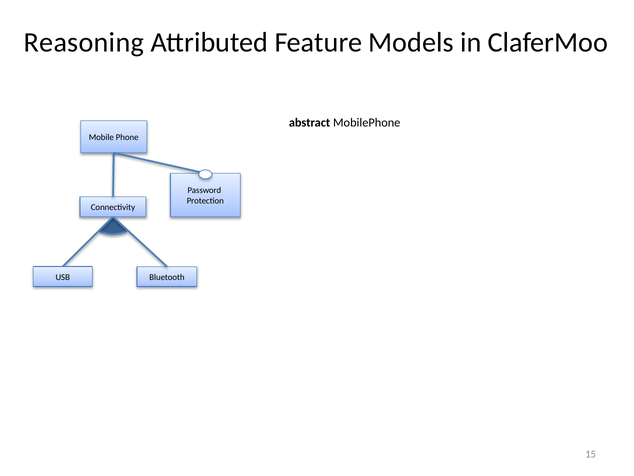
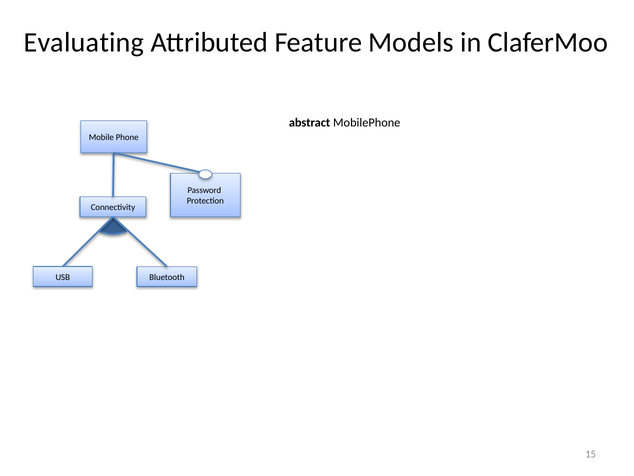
Reasoning: Reasoning -> Evaluating (84, 42)
